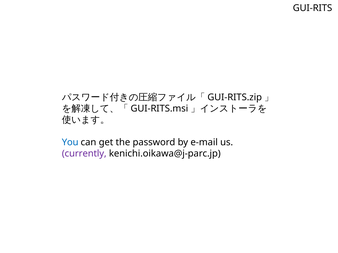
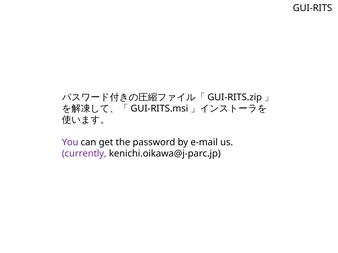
You colour: blue -> purple (70, 143)
